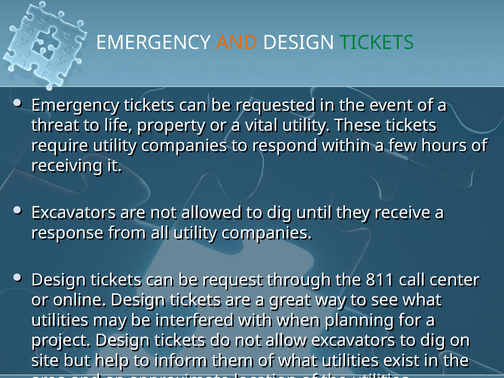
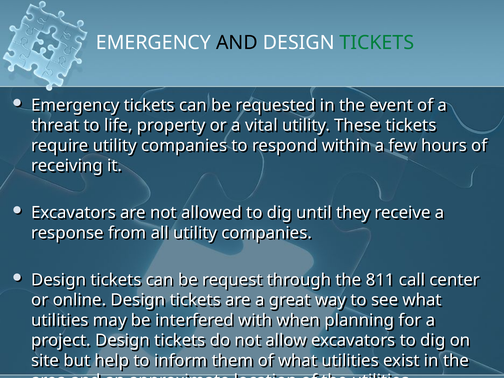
AND colour: orange -> black (237, 43)
